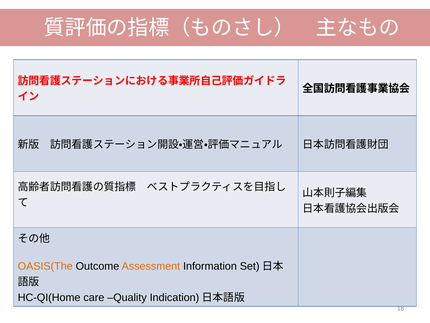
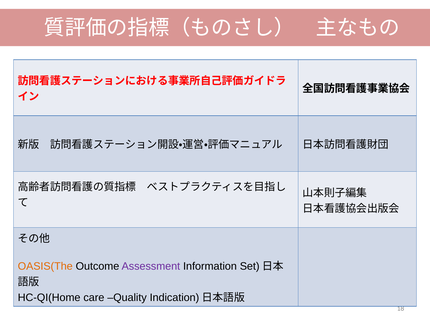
Assessment colour: orange -> purple (151, 266)
